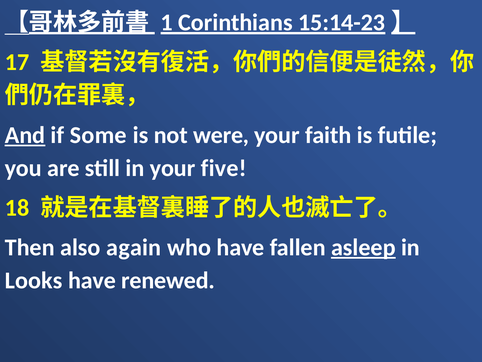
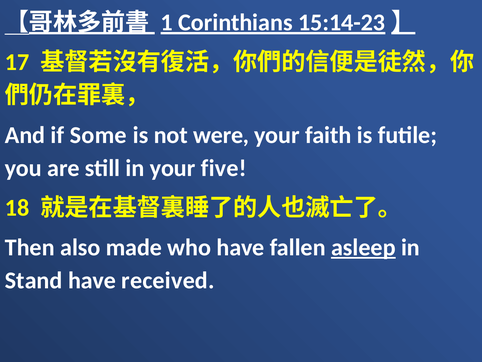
And underline: present -> none (25, 135)
again: again -> made (134, 247)
Looks: Looks -> Stand (34, 280)
renewed: renewed -> received (168, 280)
